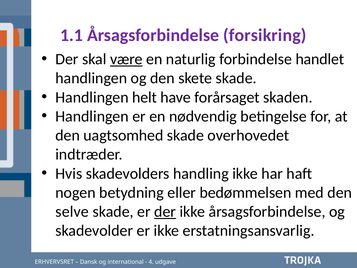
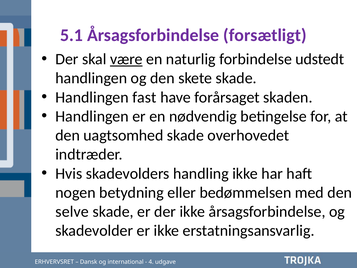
1.1: 1.1 -> 5.1 (72, 35)
forsikring: forsikring -> forsætligt (265, 35)
handlet: handlet -> udstedt (320, 59)
helt: helt -> fast (144, 97)
der underline: present -> none (165, 211)
